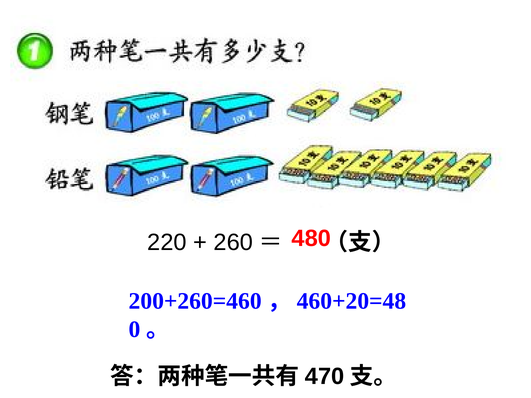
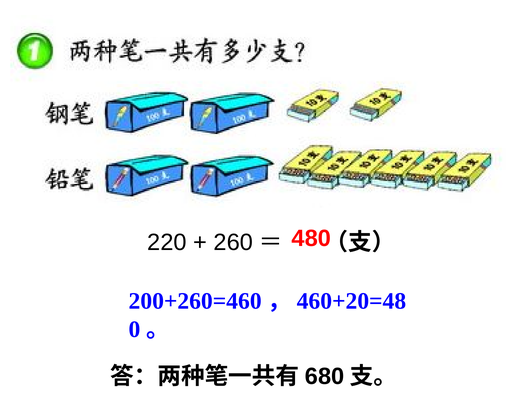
470: 470 -> 680 (325, 376)
